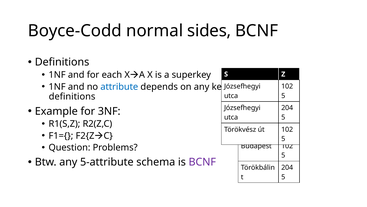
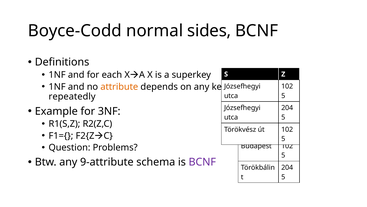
attribute colour: blue -> orange (119, 86)
definitions: definitions -> repeatedly (72, 96)
5-attribute: 5-attribute -> 9-attribute (107, 162)
